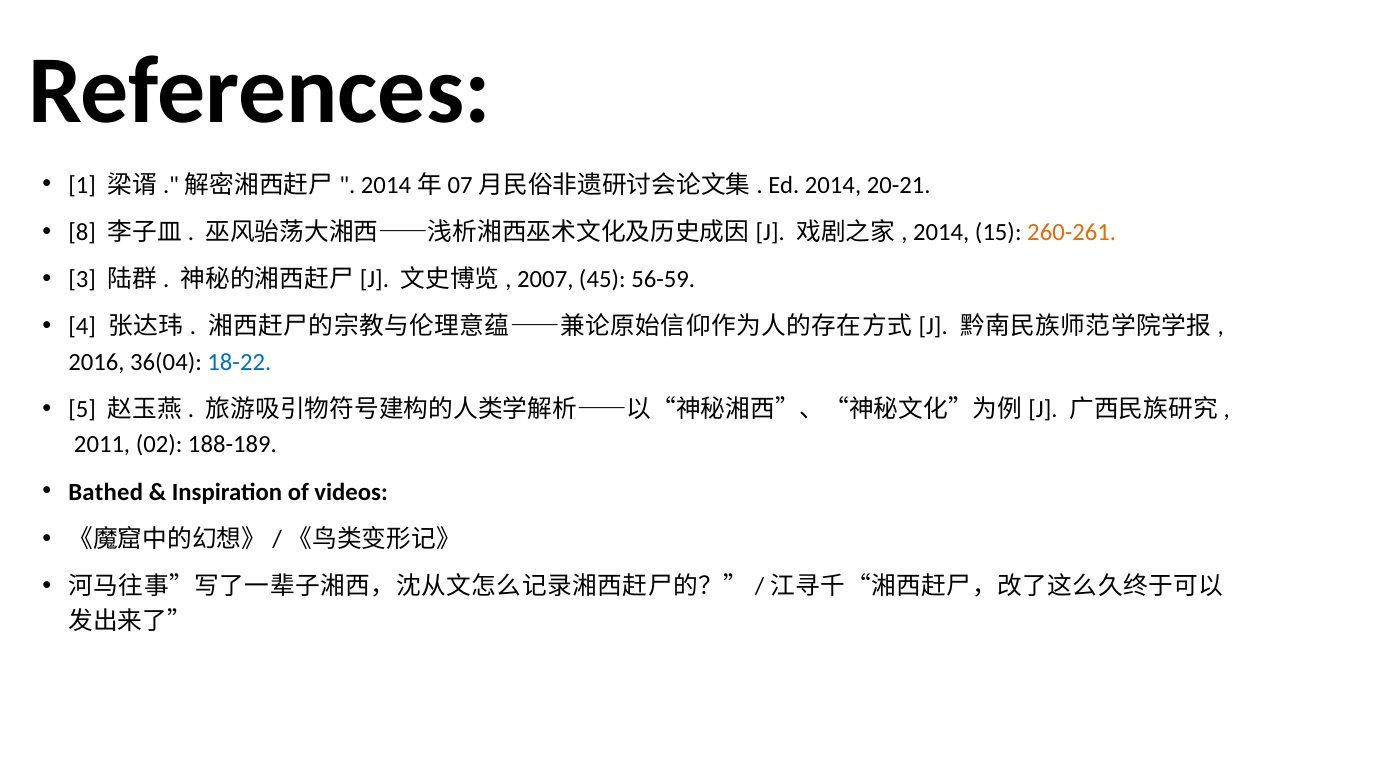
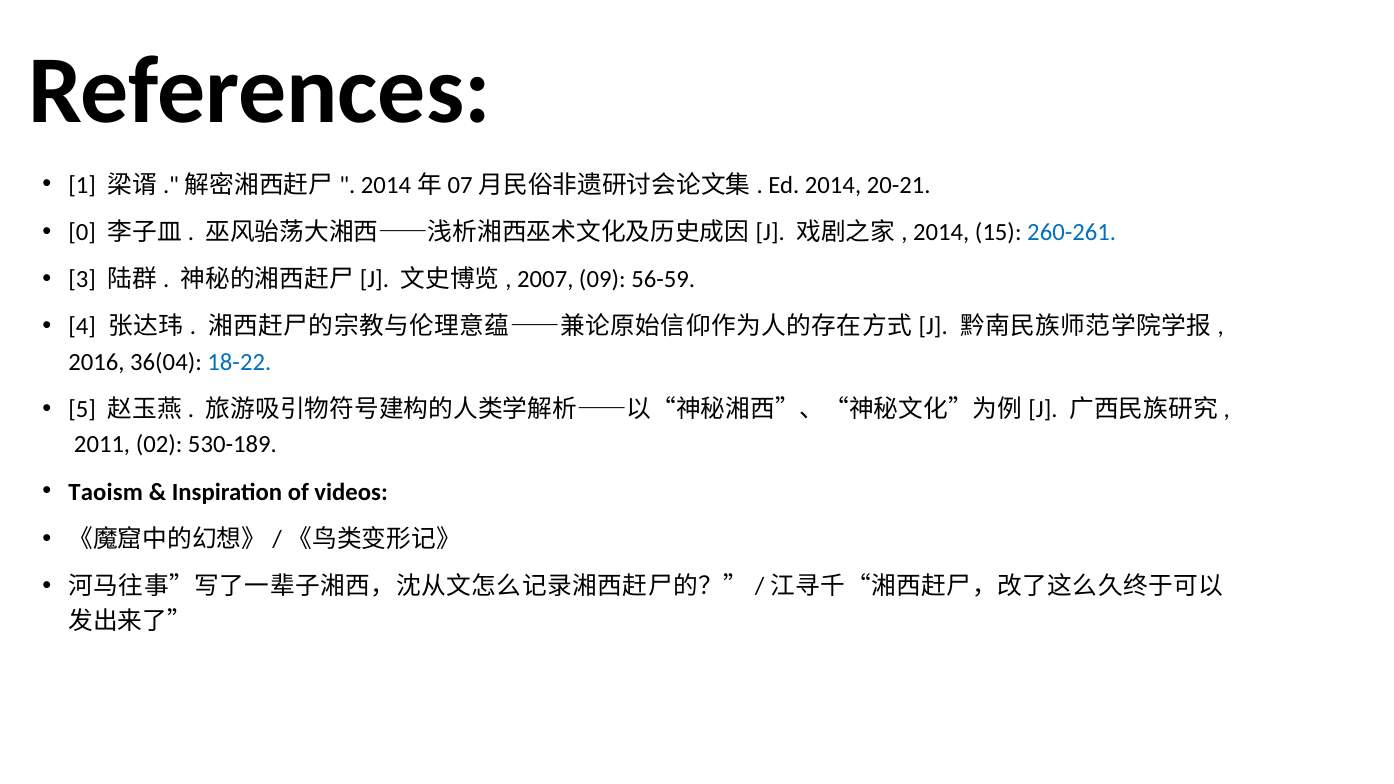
8: 8 -> 0 (82, 232)
260-261 colour: orange -> blue (1072, 232)
45: 45 -> 09 (602, 279)
188-189: 188-189 -> 530-189 (232, 445)
Bathed: Bathed -> Taoism (106, 492)
